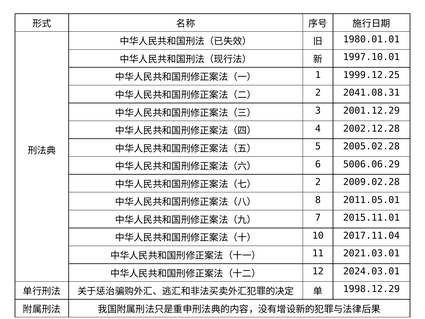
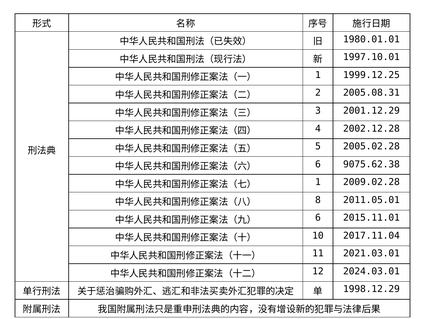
2041.08.31: 2041.08.31 -> 2005.08.31 (371, 93)
5006.06.29: 5006.06.29 -> 9075.62.38 (371, 164)
2: 2 -> 1 (318, 182)
7: 7 -> 6 (318, 218)
